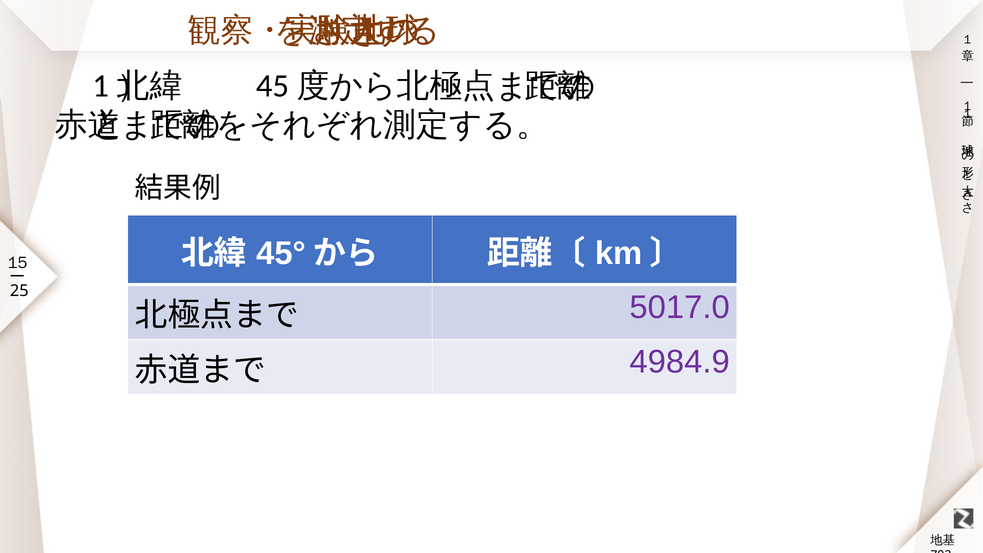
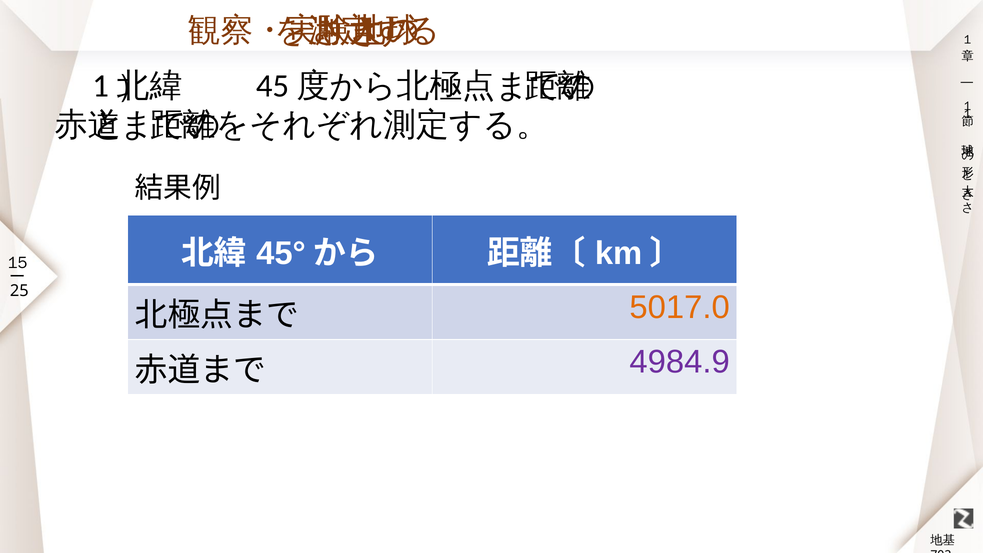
5017.0 colour: purple -> orange (680, 307)
